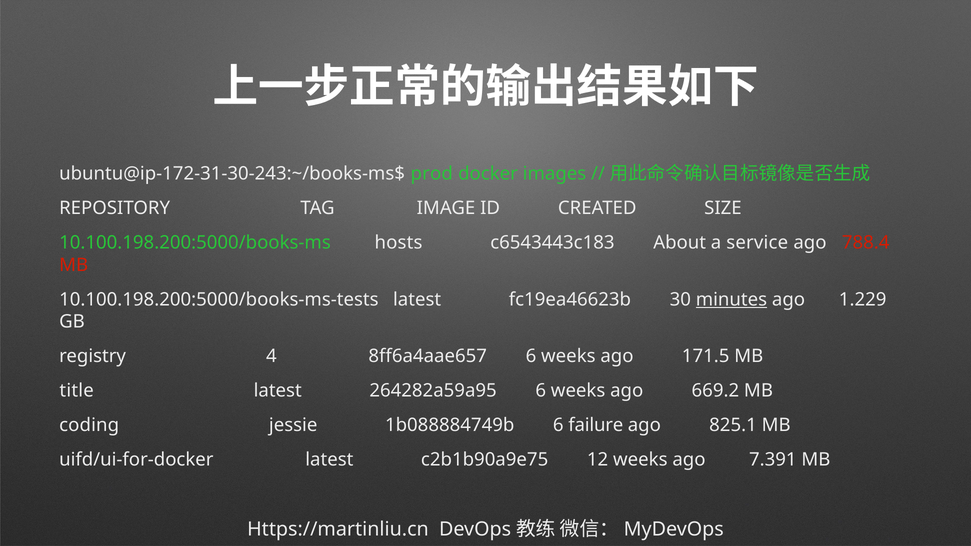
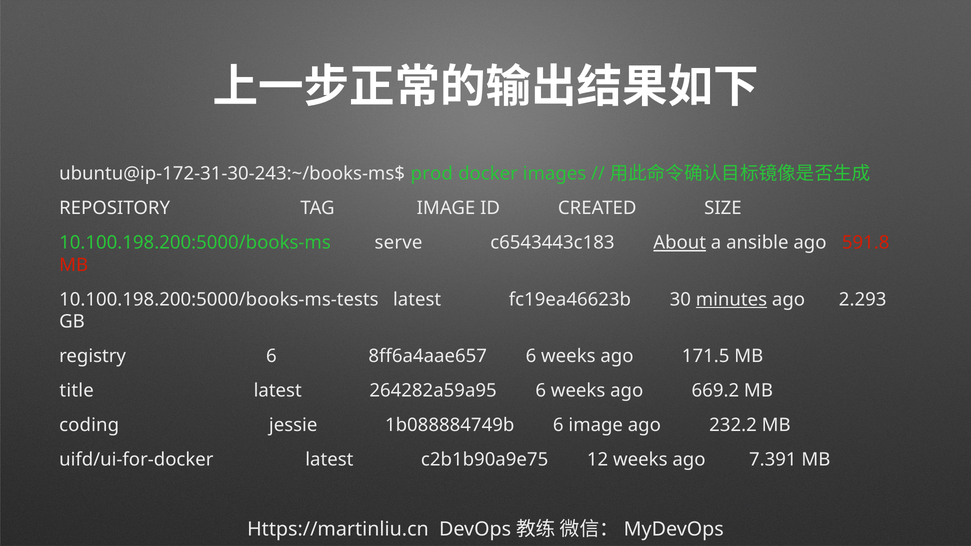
hosts: hosts -> serve (399, 243)
About underline: none -> present (680, 243)
service: service -> ansible (757, 243)
788.4: 788.4 -> 591.8 (866, 243)
1.229: 1.229 -> 2.293 (863, 300)
registry 4: 4 -> 6 (271, 356)
6 failure: failure -> image (596, 425)
825.1: 825.1 -> 232.2 (733, 425)
